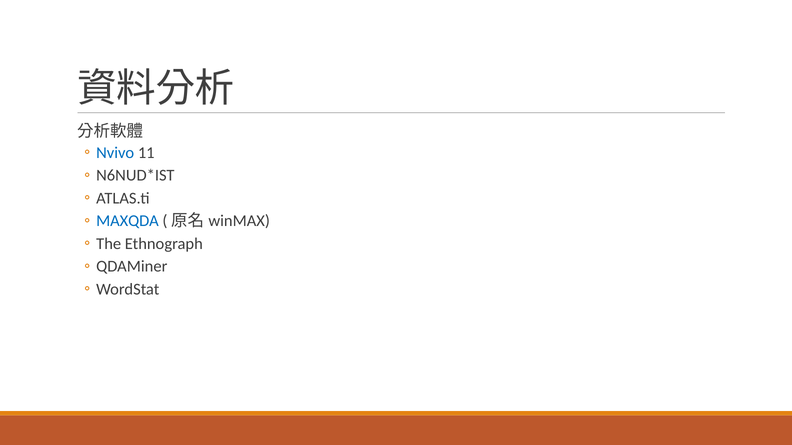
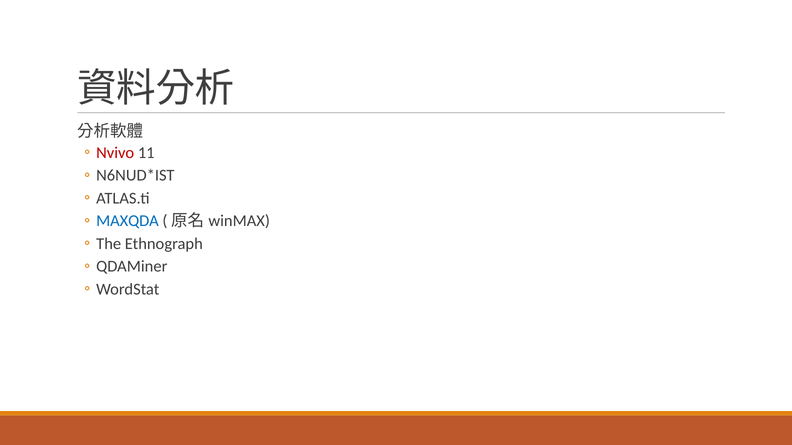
Nvivo colour: blue -> red (115, 153)
